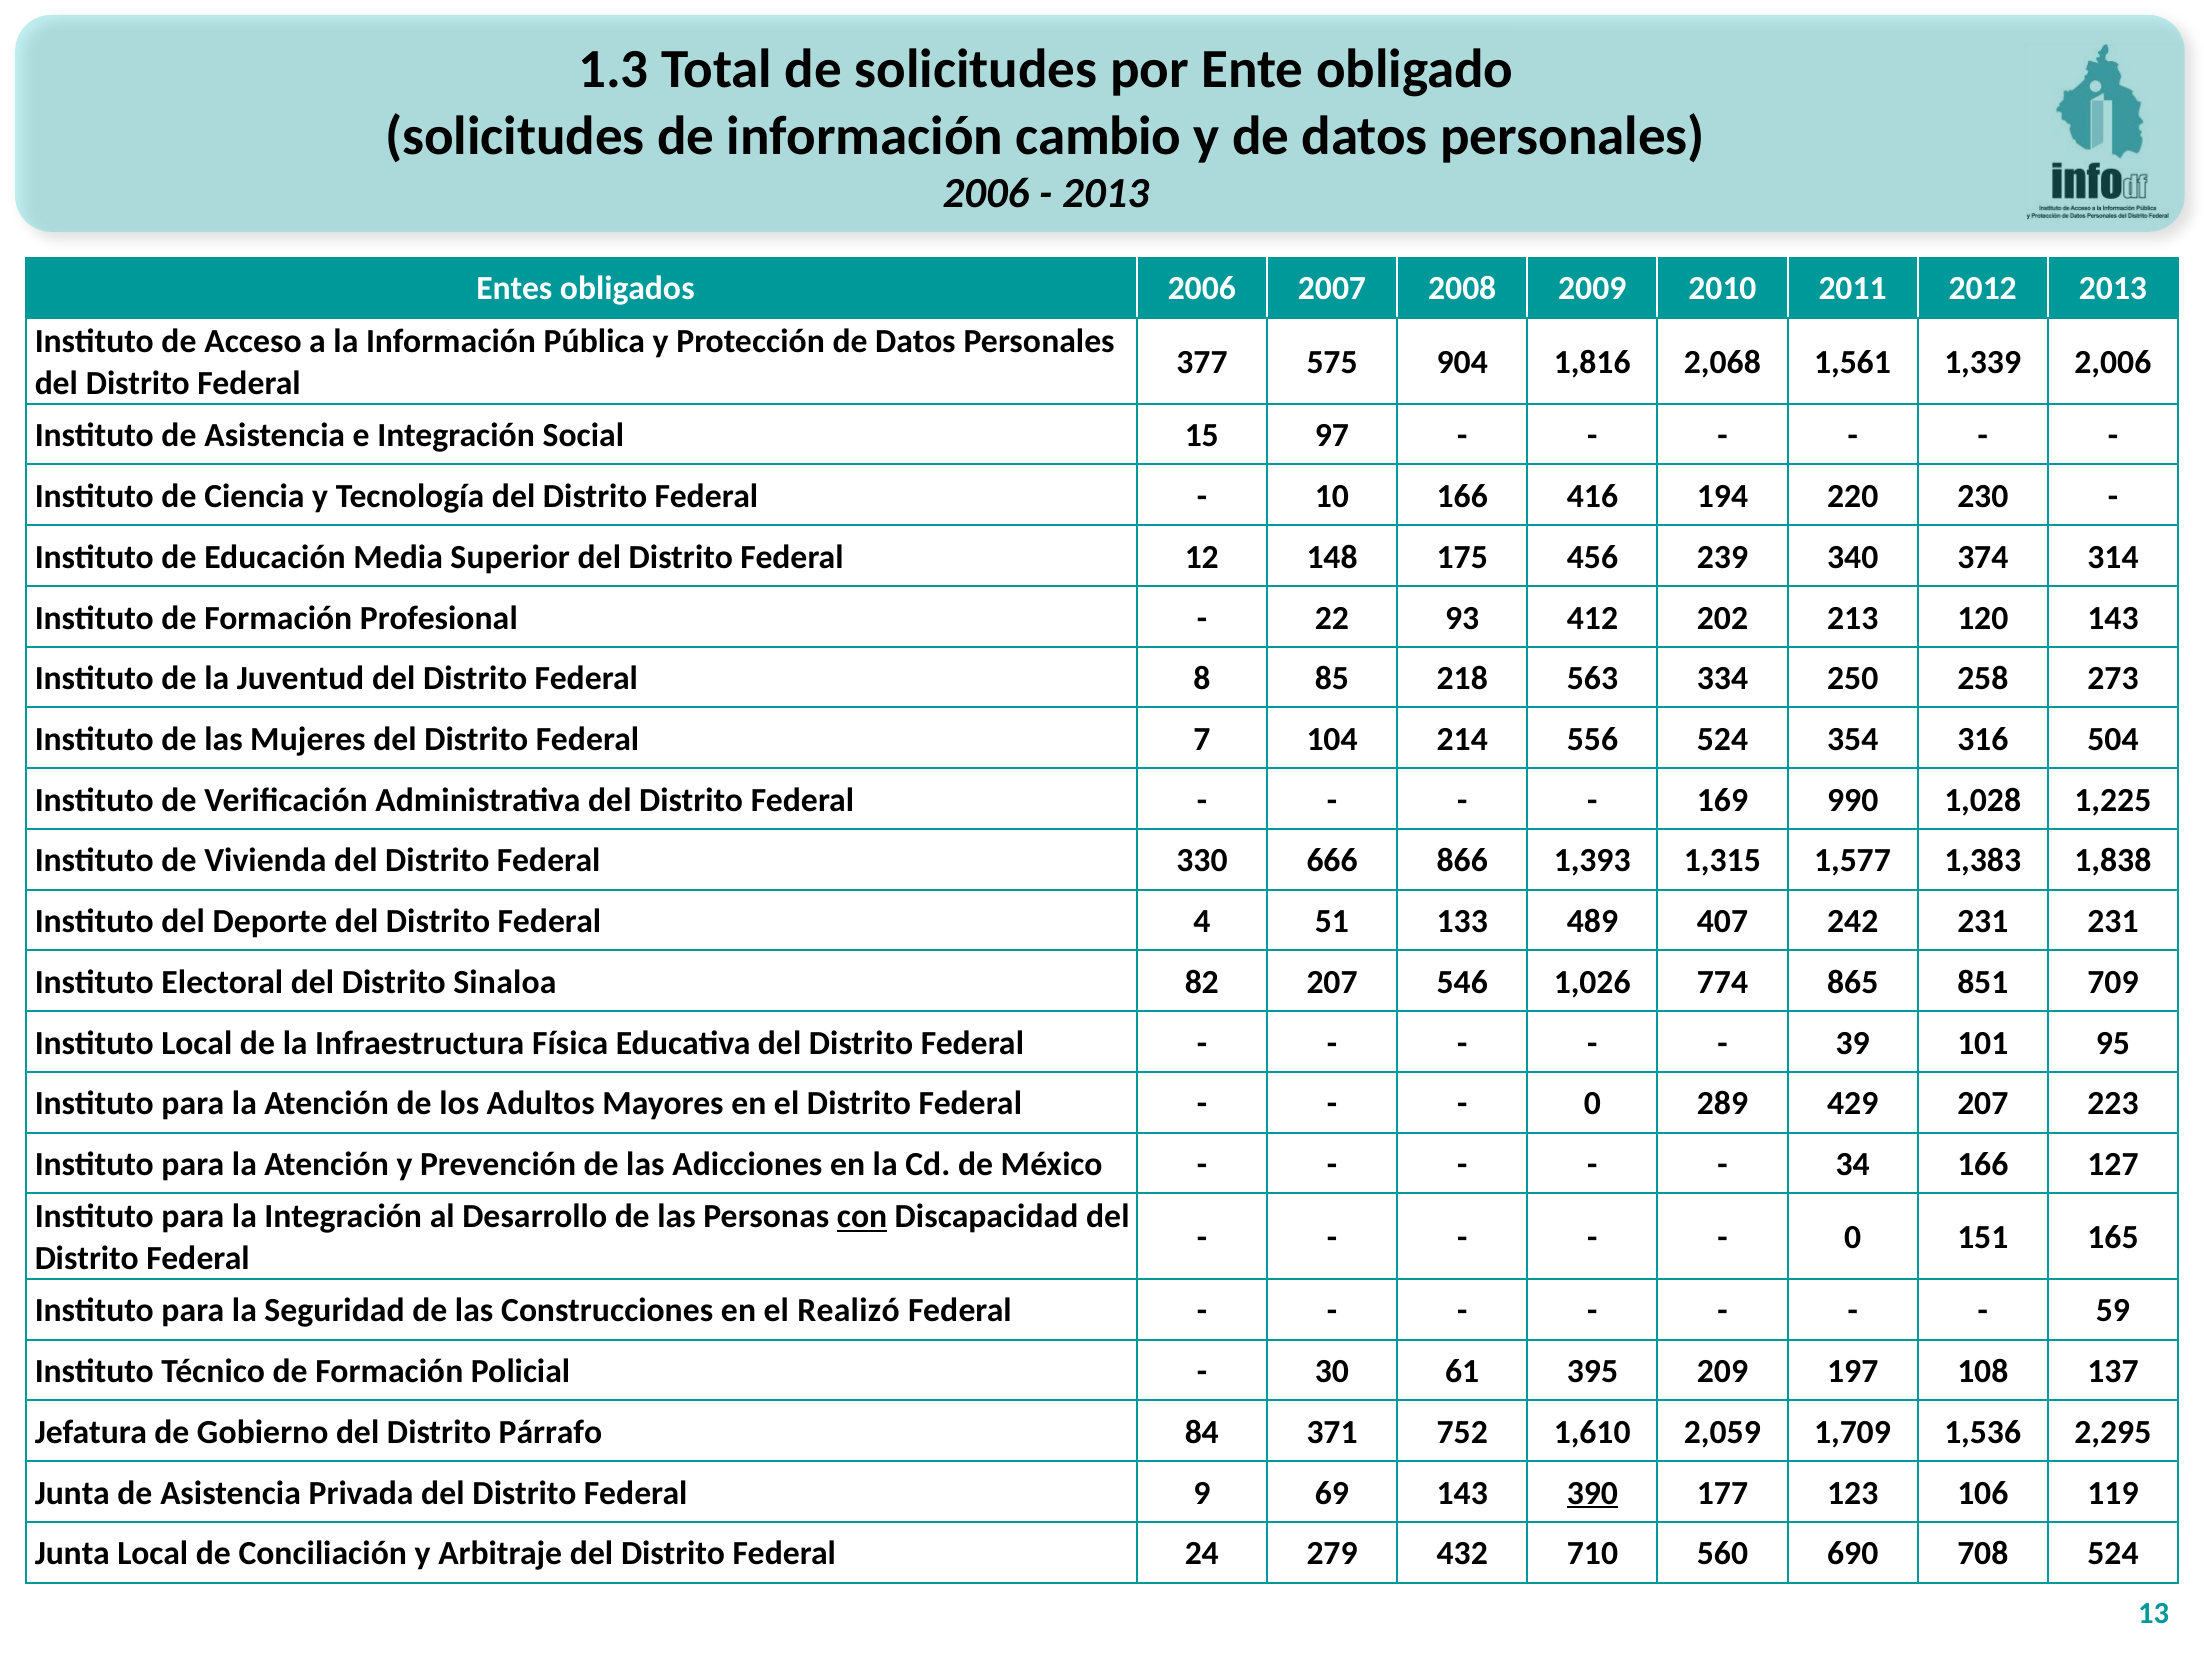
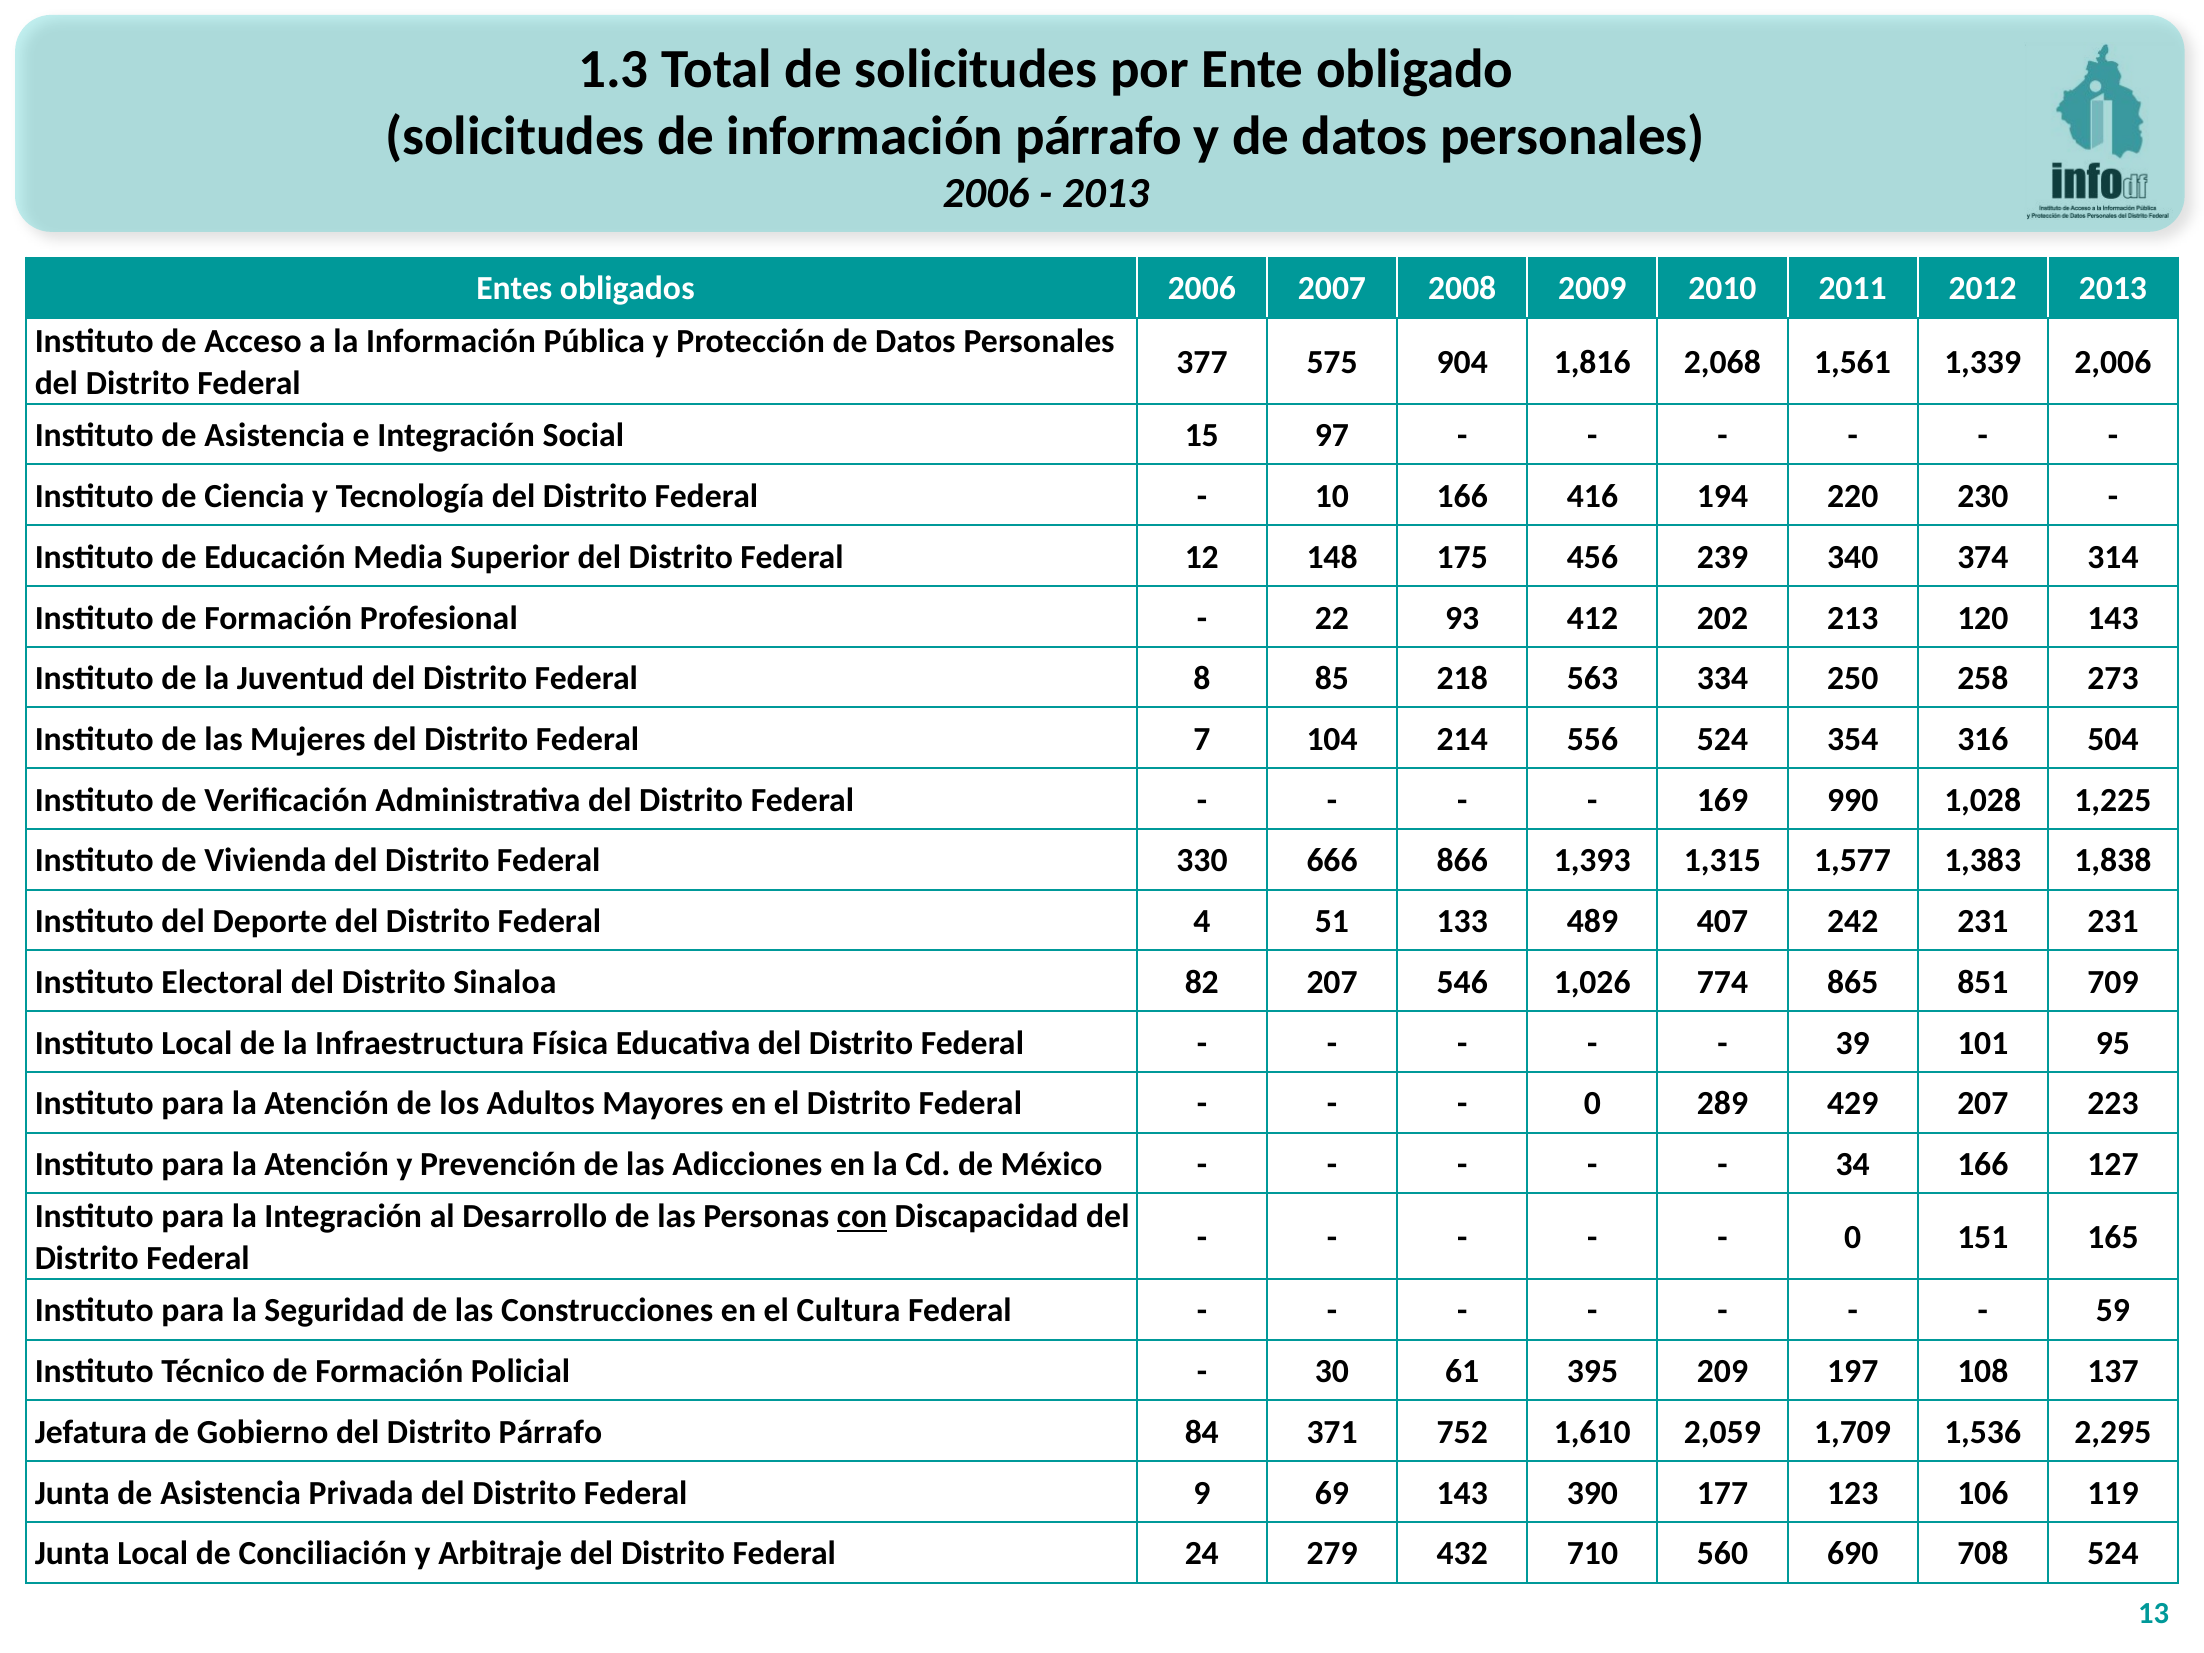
información cambio: cambio -> párrafo (1099, 136)
Realizó: Realizó -> Cultura (849, 1311)
390 underline: present -> none (1592, 1493)
